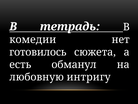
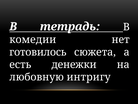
обманул: обманул -> денежки (74, 64)
